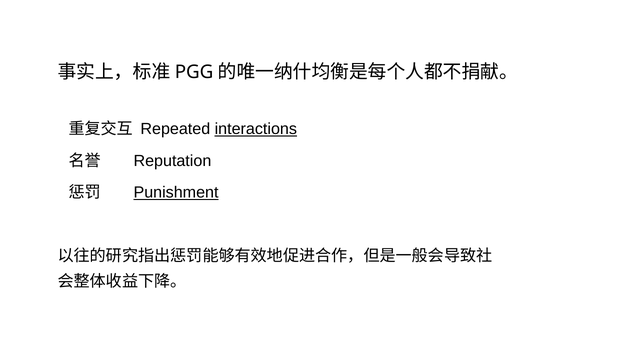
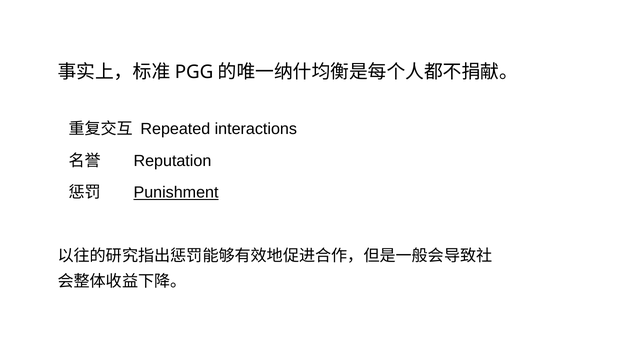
interactions underline: present -> none (256, 129)
